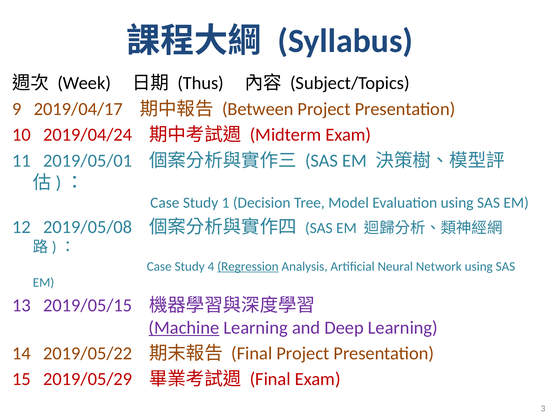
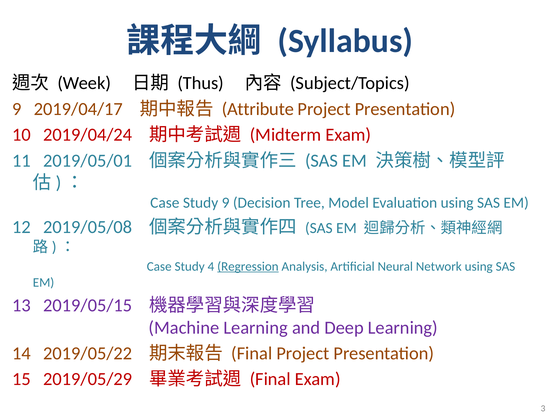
Between: Between -> Attribute (258, 109)
Study 1: 1 -> 9 (226, 203)
Machine underline: present -> none (184, 327)
